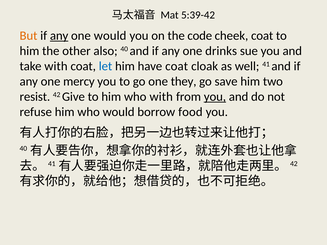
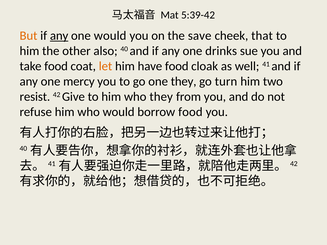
code: code -> save (200, 36)
cheek coat: coat -> that (262, 36)
take with: with -> food (56, 66)
let colour: blue -> orange (106, 66)
have coat: coat -> food (177, 66)
save: save -> turn (226, 82)
who with: with -> they (161, 97)
you underline: present -> none (215, 97)
